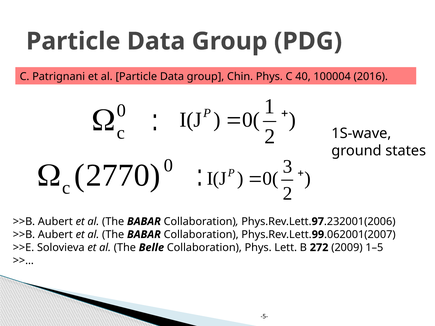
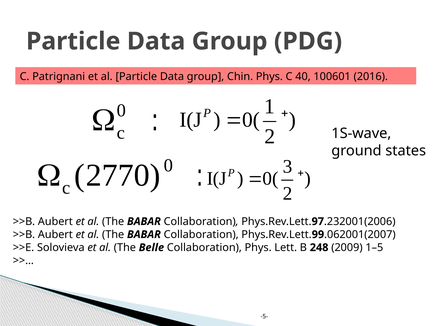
100004: 100004 -> 100601 (332, 77)
272: 272 -> 248 (319, 248)
